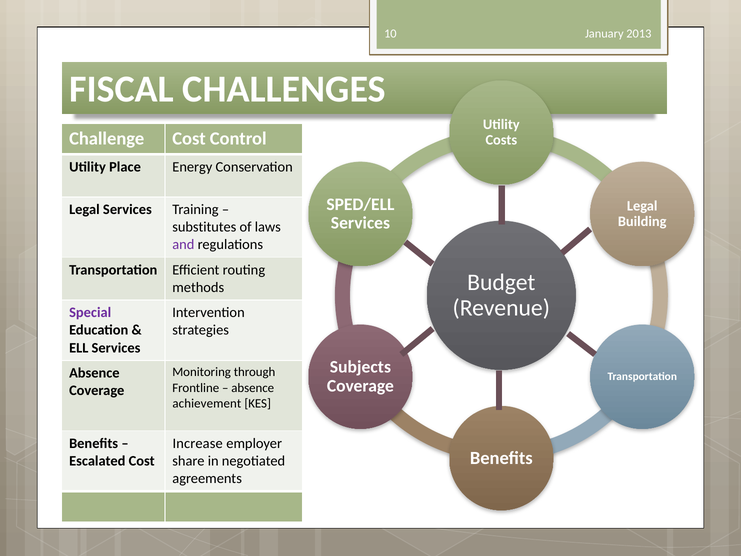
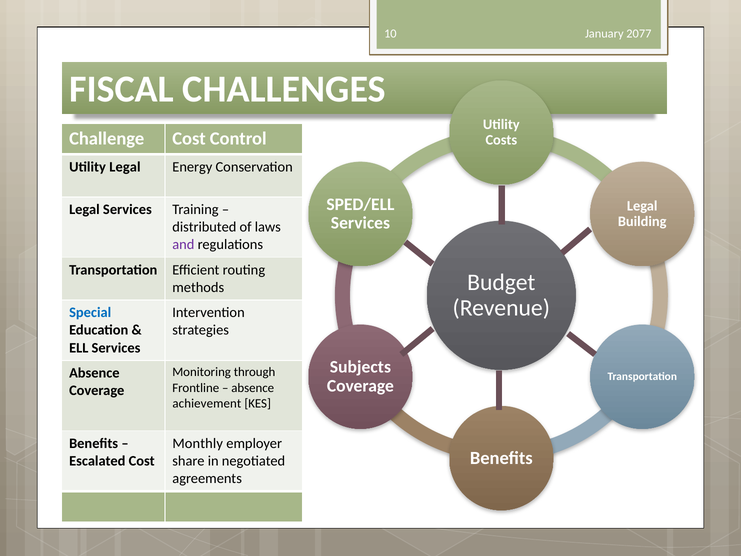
2013: 2013 -> 2077 (639, 34)
Utility Place: Place -> Legal (125, 167)
substitutes: substitutes -> distributed (204, 227)
Special colour: purple -> blue (90, 313)
Increase: Increase -> Monthly (198, 443)
